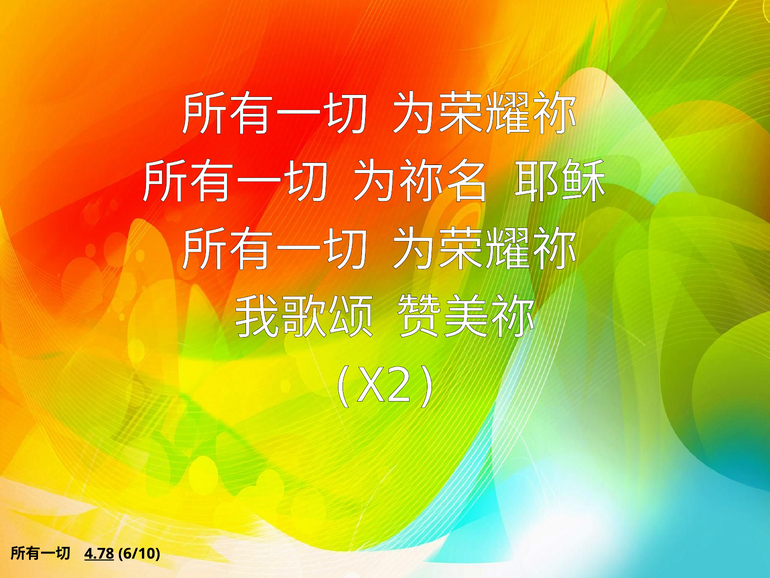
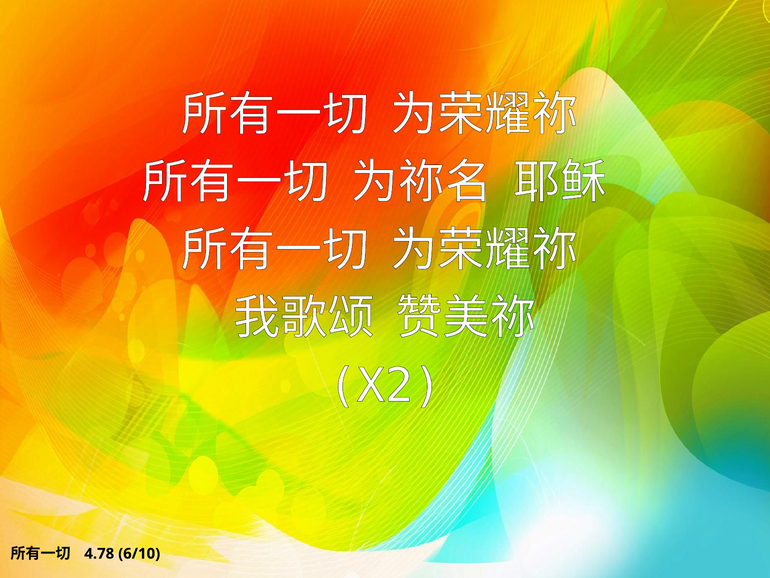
4.78 underline: present -> none (99, 553)
